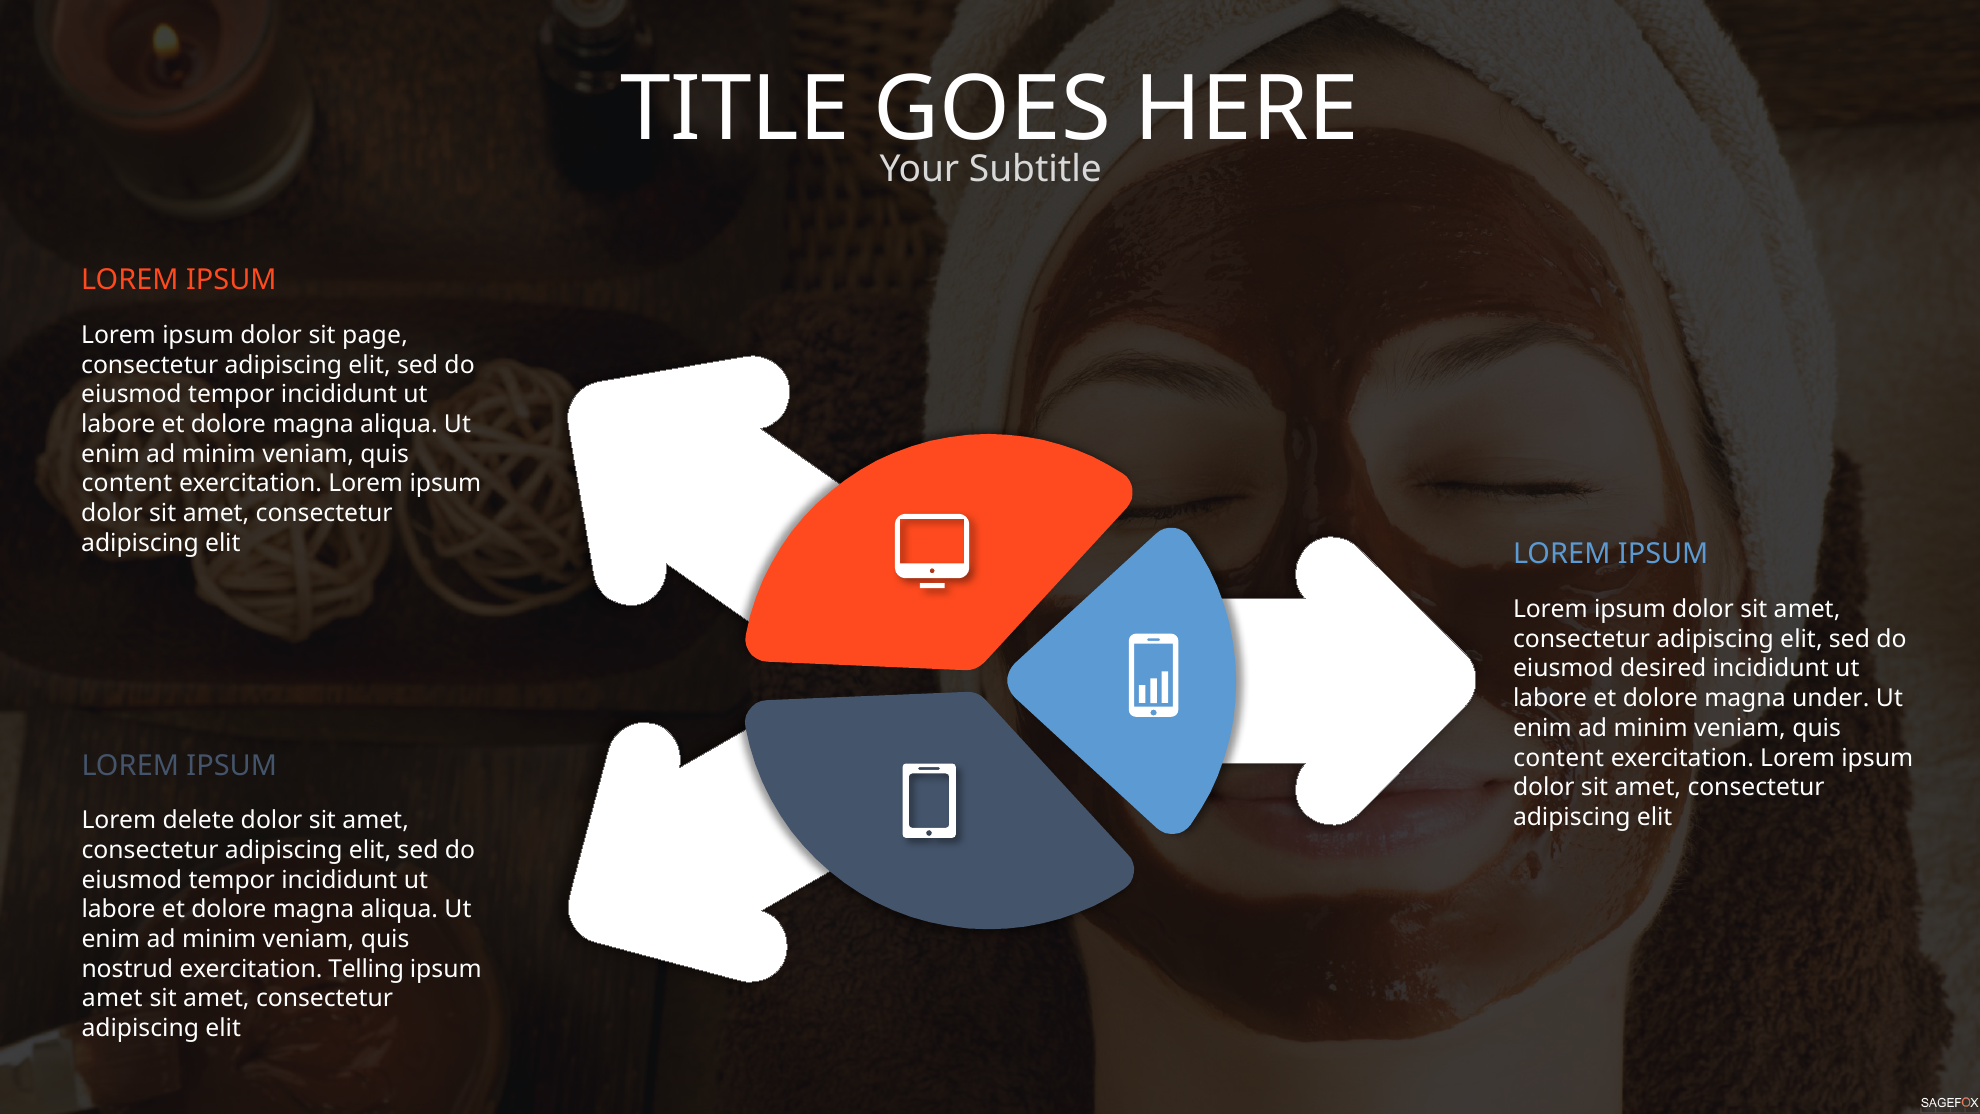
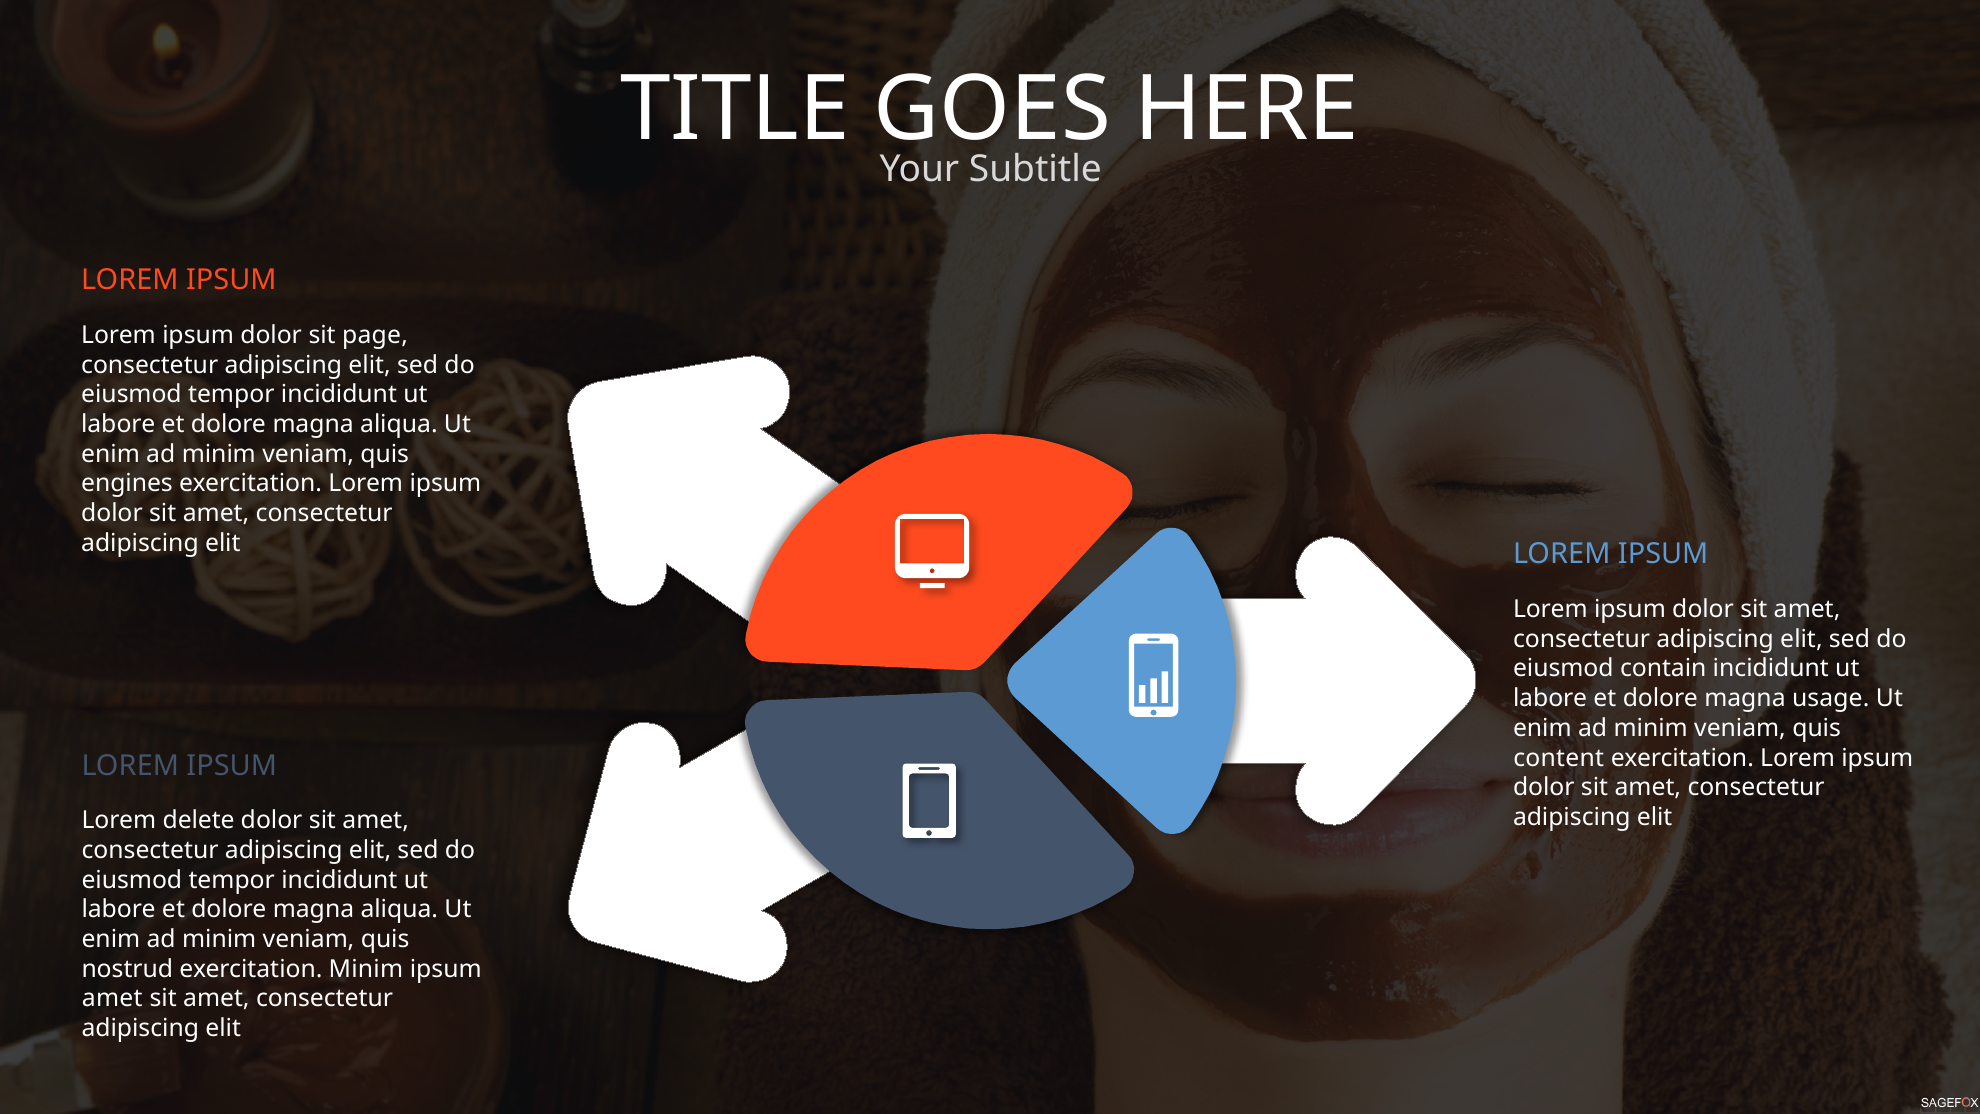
content: content -> engines (127, 484)
desired: desired -> contain (1663, 669)
under: under -> usage (1831, 698)
exercitation Telling: Telling -> Minim (366, 969)
